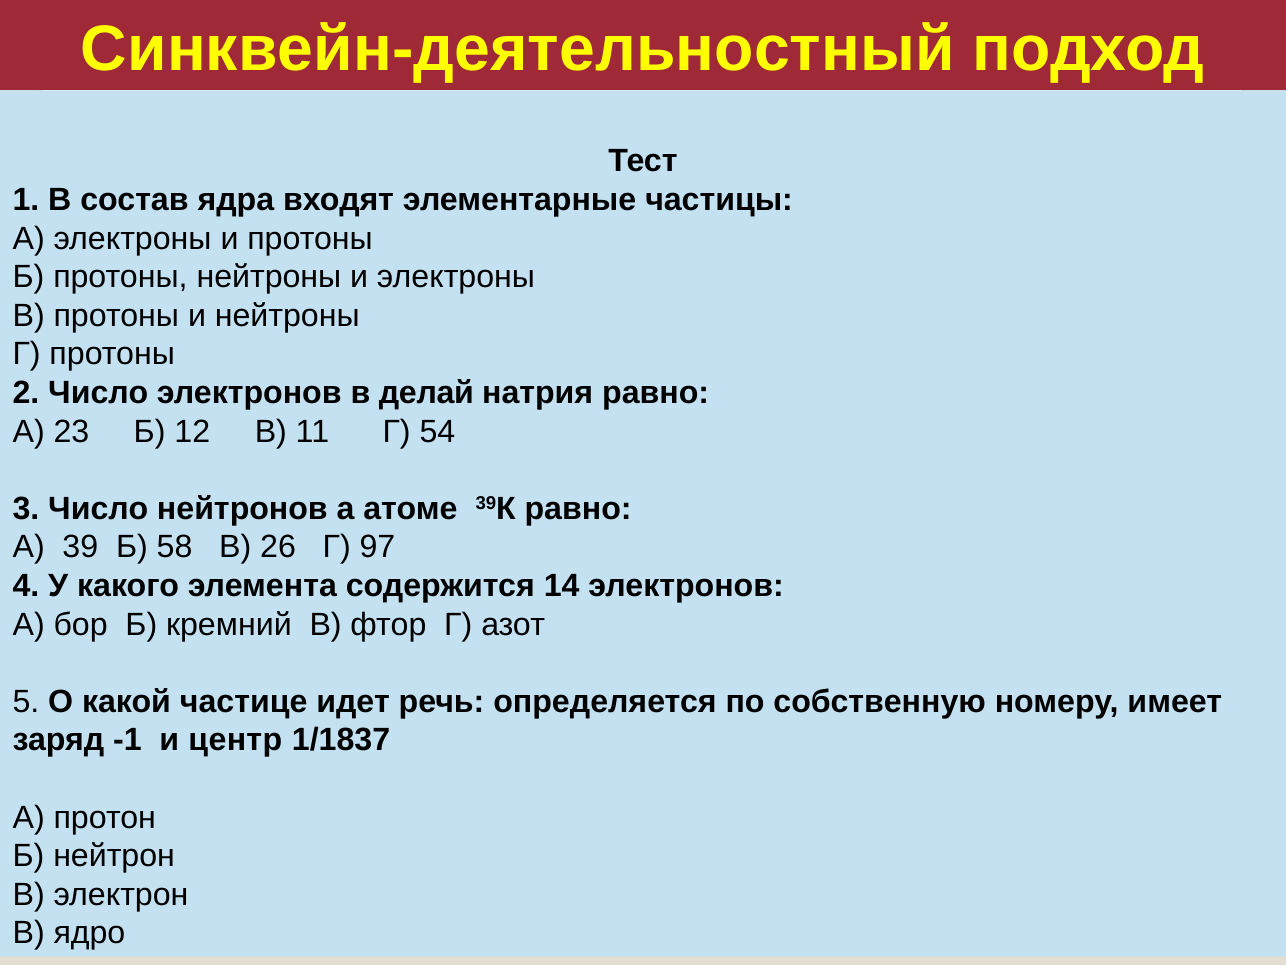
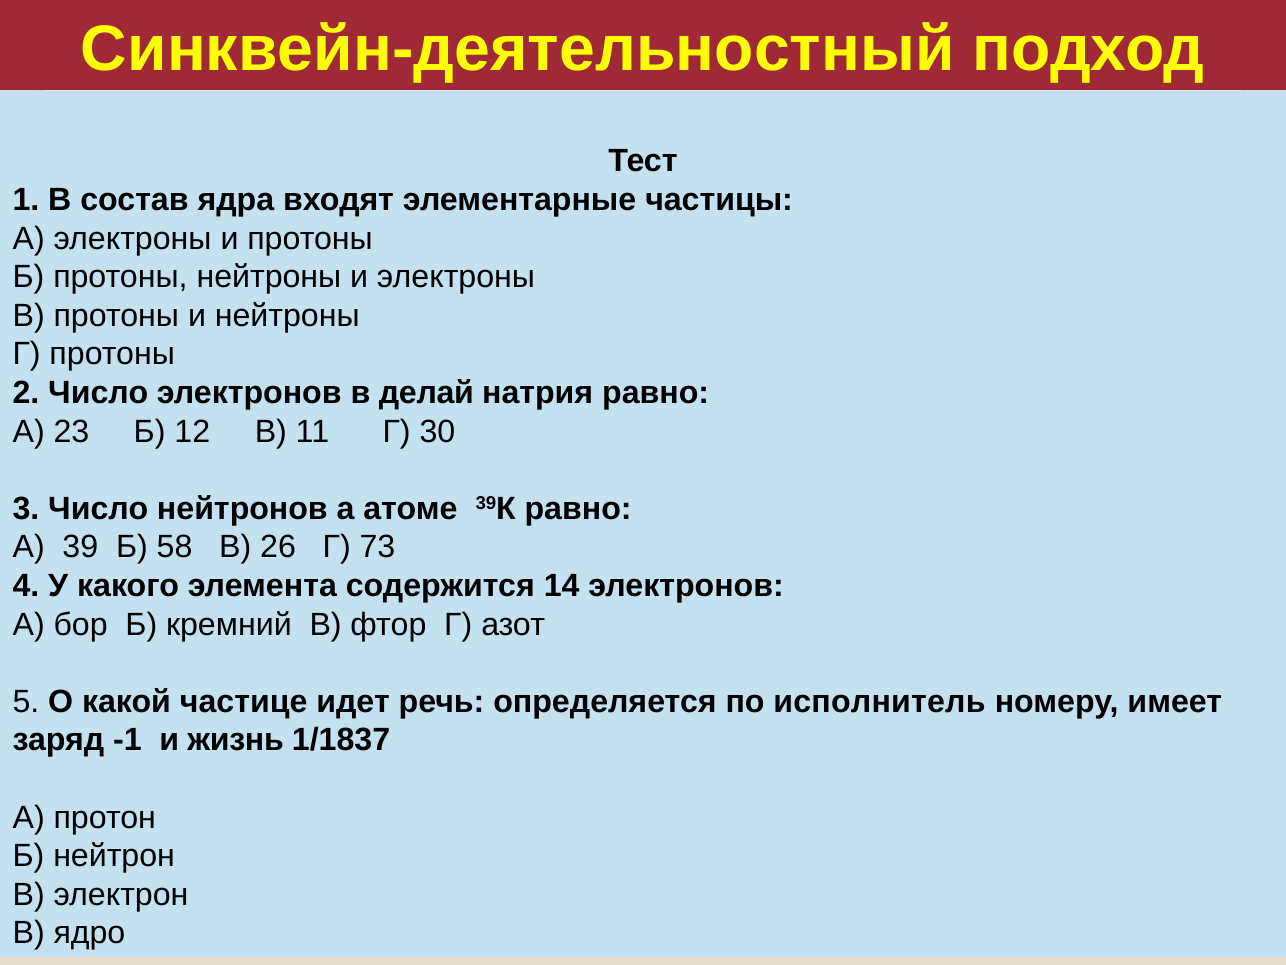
54: 54 -> 30 (437, 431)
97: 97 -> 73 (377, 547)
собственную: собственную -> исполнитель (879, 701)
центр: центр -> жизнь (236, 740)
